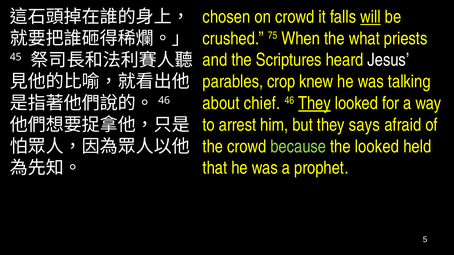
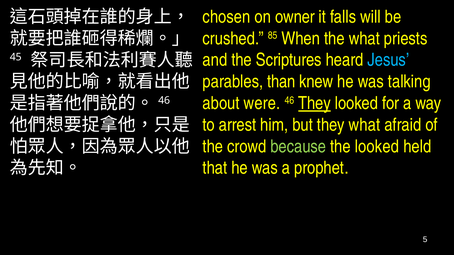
on crowd: crowd -> owner (295, 17)
will underline: present -> none (370, 17)
75: 75 -> 85 (273, 36)
Jesus colour: white -> light blue (388, 60)
crop: crop -> than (281, 82)
chief: chief -> were (262, 103)
they says: says -> what (364, 125)
